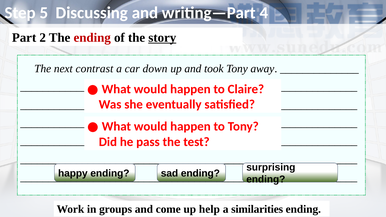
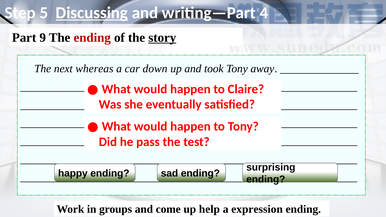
Discussing underline: none -> present (92, 13)
2: 2 -> 9 (43, 38)
contrast: contrast -> whereas (94, 69)
similarities: similarities -> expression (257, 209)
